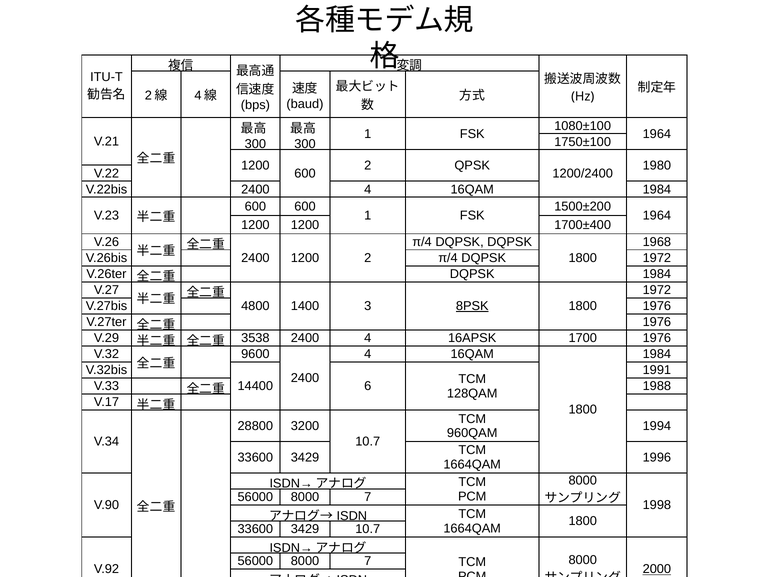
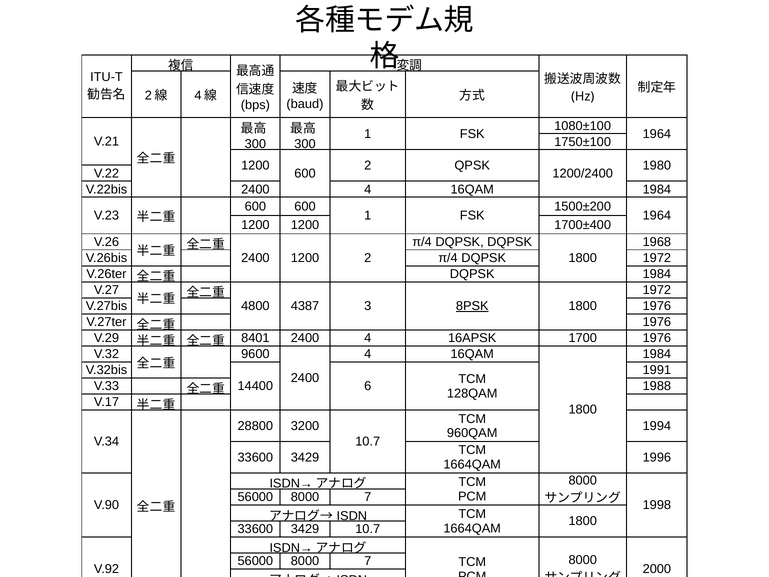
1400: 1400 -> 4387 (305, 306)
3538: 3538 -> 8401 (255, 338)
2000 underline: present -> none (657, 569)
